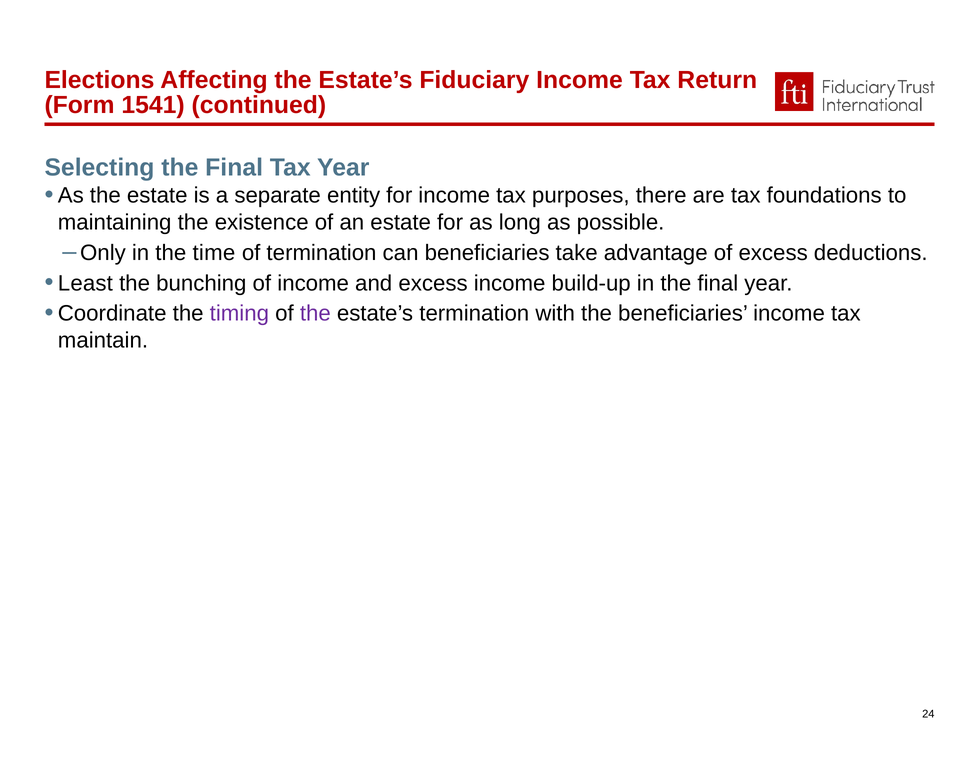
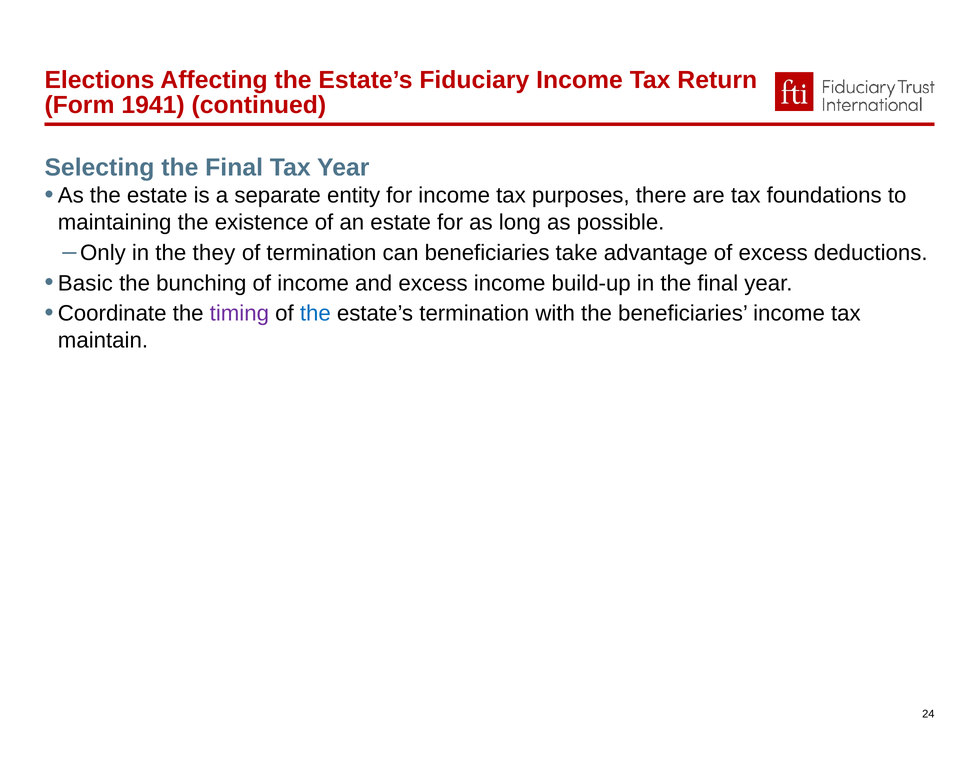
1541: 1541 -> 1941 (153, 105)
time: time -> they (214, 253)
Least: Least -> Basic (85, 283)
the colour: purple -> blue (315, 313)
